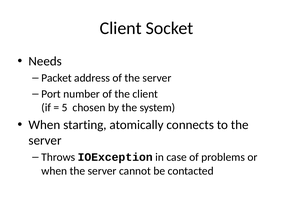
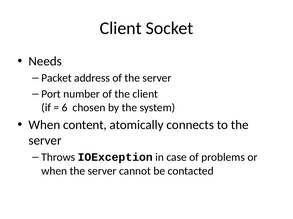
5: 5 -> 6 (65, 108)
starting: starting -> content (85, 125)
